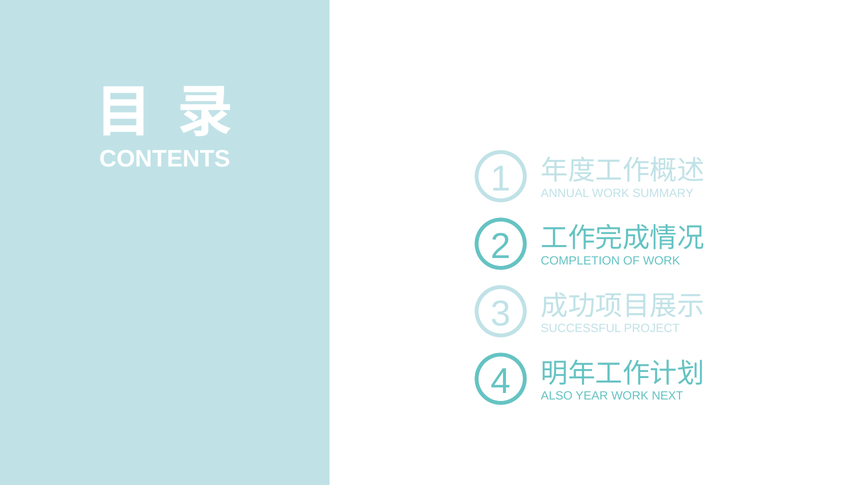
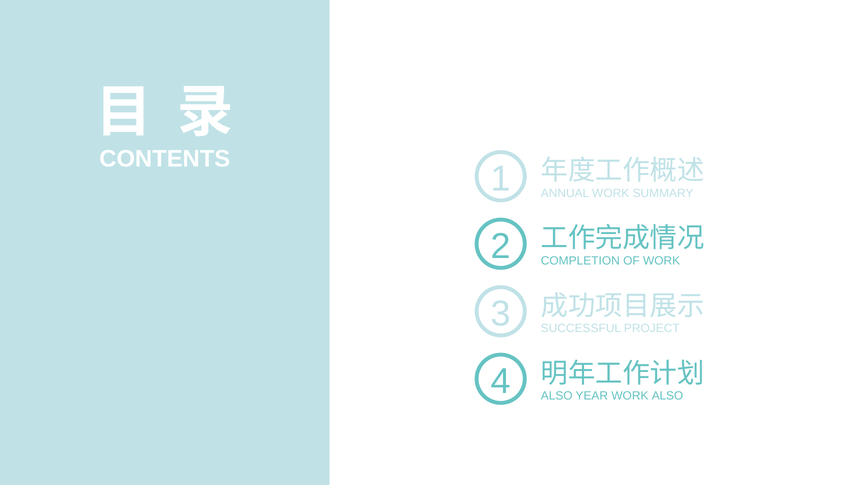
WORK NEXT: NEXT -> ALSO (667, 396)
